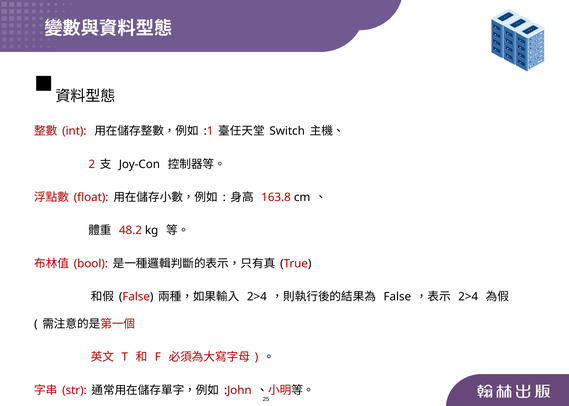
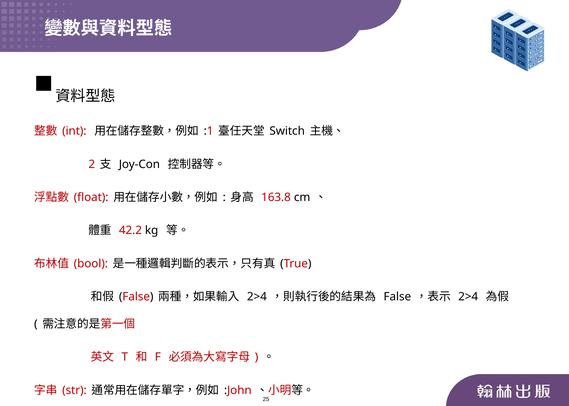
48.2: 48.2 -> 42.2 (130, 231)
